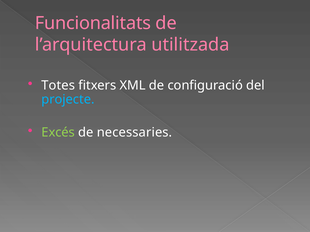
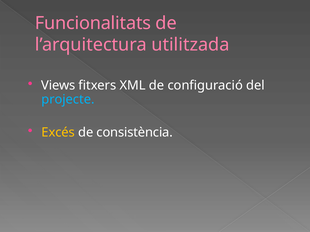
Totes: Totes -> Views (58, 86)
Excés colour: light green -> yellow (58, 133)
necessaries: necessaries -> consistència (135, 133)
